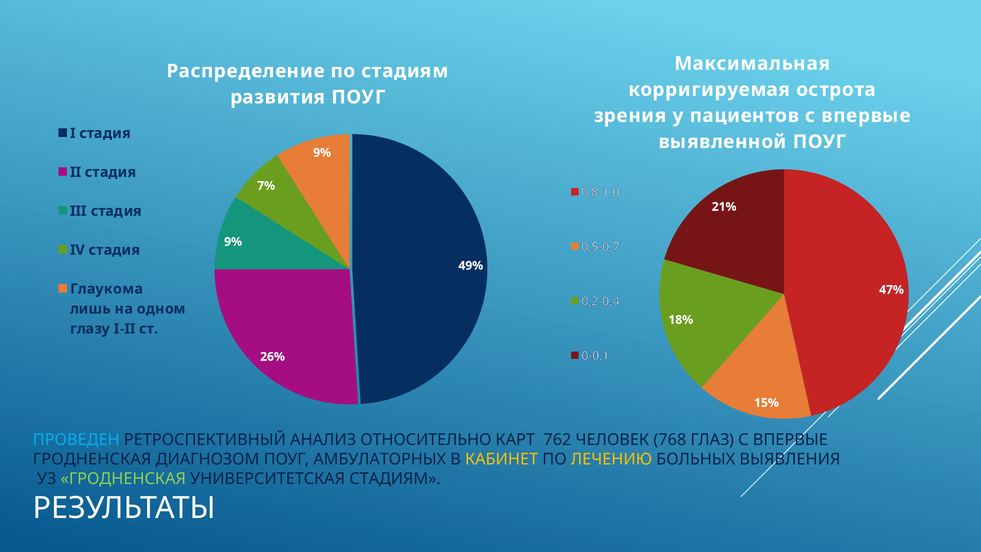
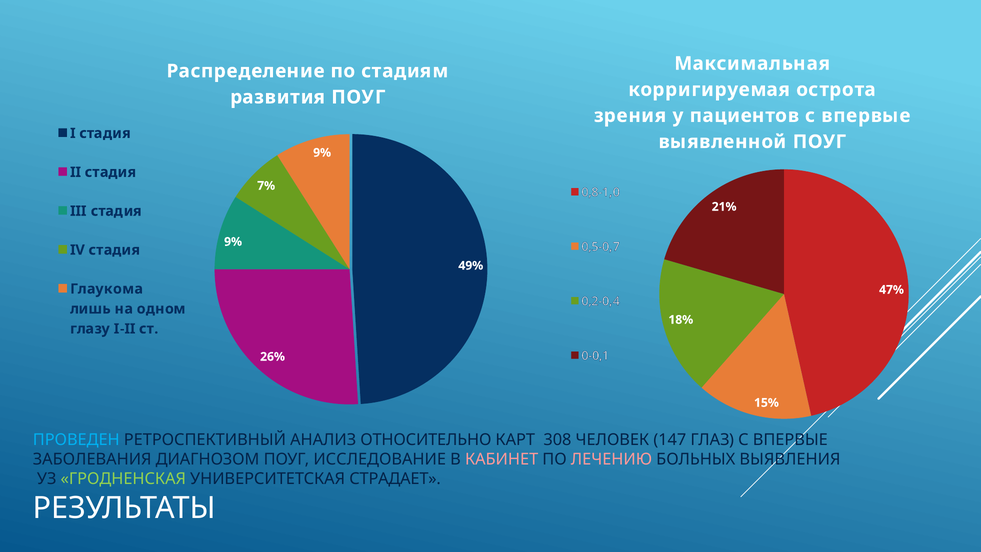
762: 762 -> 308 (557, 440)
768: 768 -> 147 (670, 440)
ГРОДНЕНСКАЯ: ГРОДНЕНСКАЯ -> ЗАБОЛЕВАНИЯ (92, 459)
АМБУЛАТОРНЫХ: АМБУЛАТОРНЫХ -> ИССЛЕДОВАНИЕ (380, 459)
КАБИНЕТ colour: yellow -> pink (502, 459)
ЛЕЧЕНИЮ colour: yellow -> pink (611, 459)
УНИВЕРСИТЕТСКАЯ СТАДИЯМ: СТАДИЯМ -> СТРАДАЕТ (395, 479)
